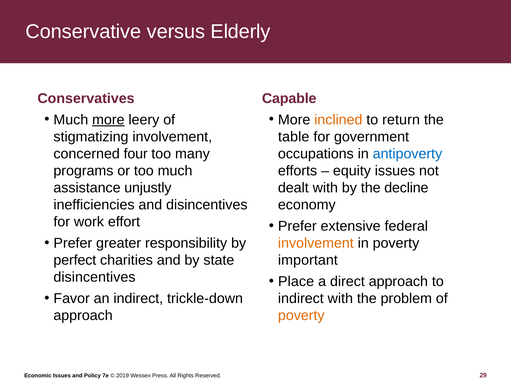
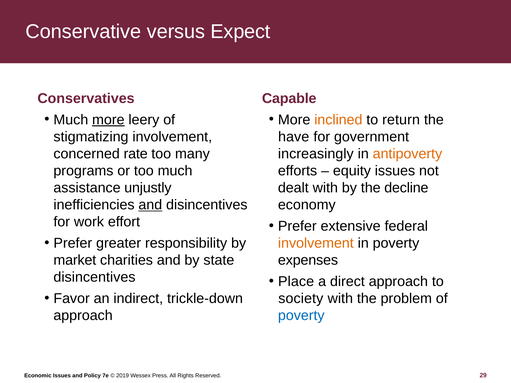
Elderly: Elderly -> Expect (240, 32)
table: table -> have (294, 137)
four: four -> rate (136, 154)
occupations: occupations -> increasingly (316, 154)
antipoverty colour: blue -> orange (407, 154)
and underline: none -> present (150, 205)
perfect: perfect -> market (75, 260)
important: important -> expenses (308, 260)
indirect: indirect -> society (301, 299)
poverty colour: orange -> blue (301, 316)
